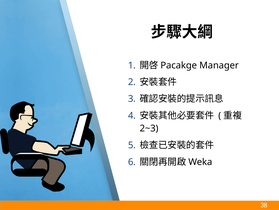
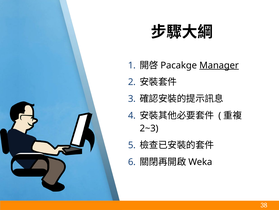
Manager underline: none -> present (219, 65)
